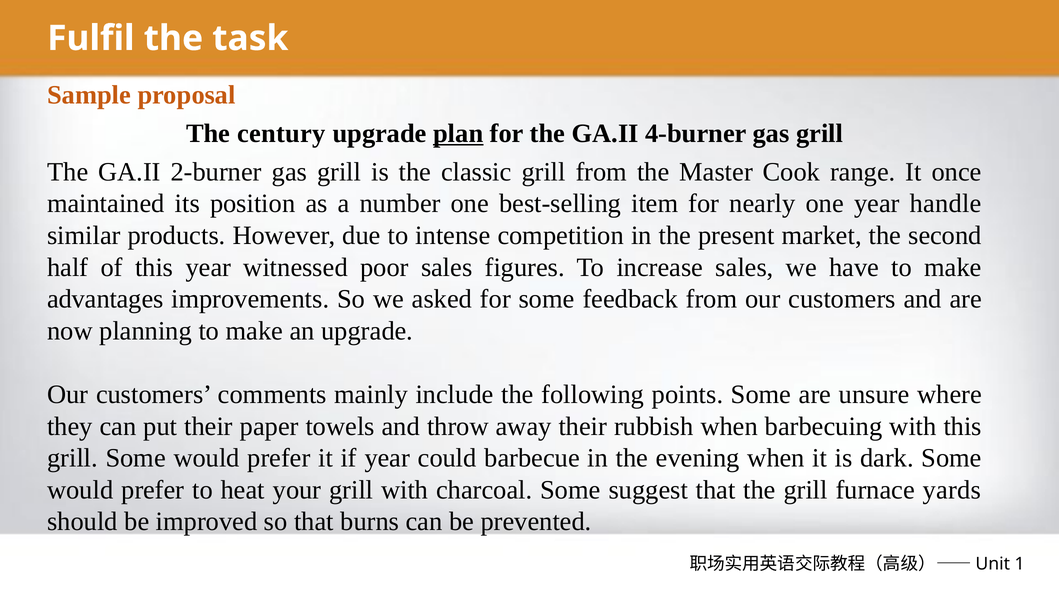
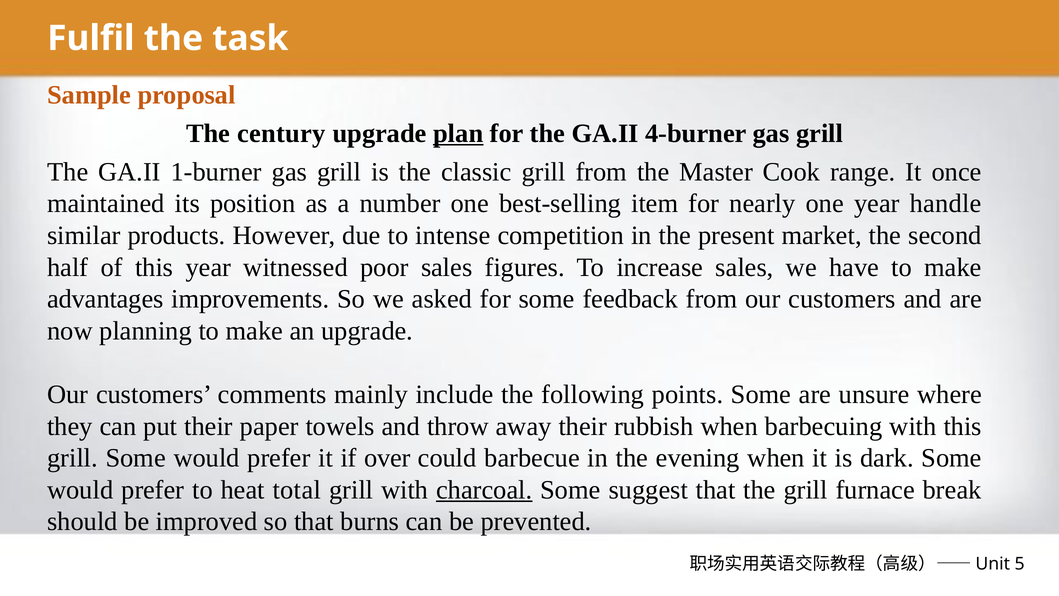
2-burner: 2-burner -> 1-burner (216, 172)
if year: year -> over (387, 458)
your: your -> total (297, 490)
charcoal underline: none -> present (484, 490)
yards: yards -> break (952, 490)
1: 1 -> 5 (1020, 564)
